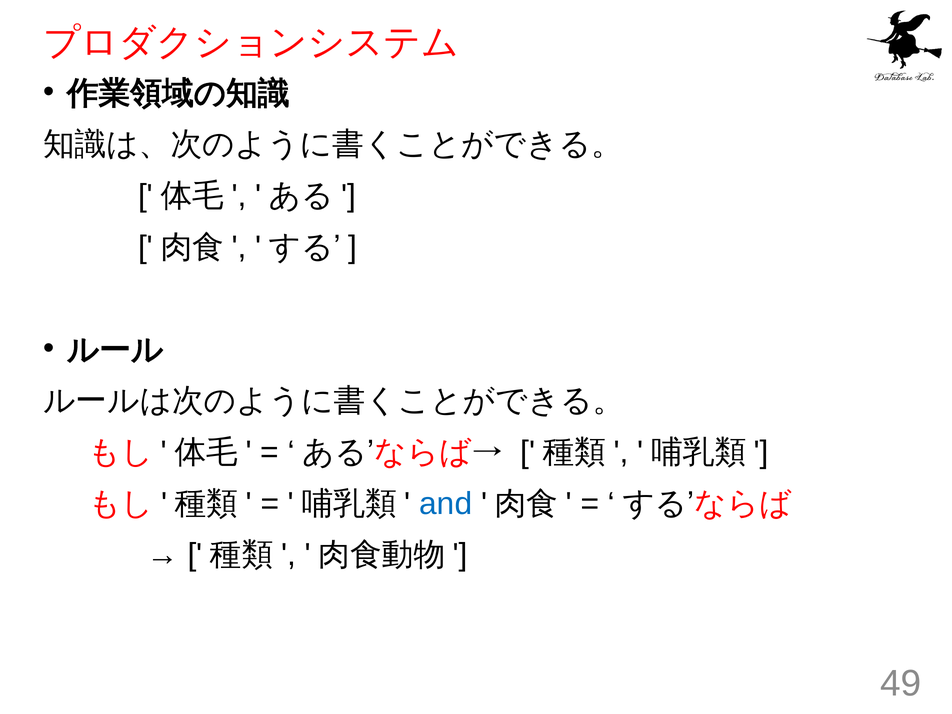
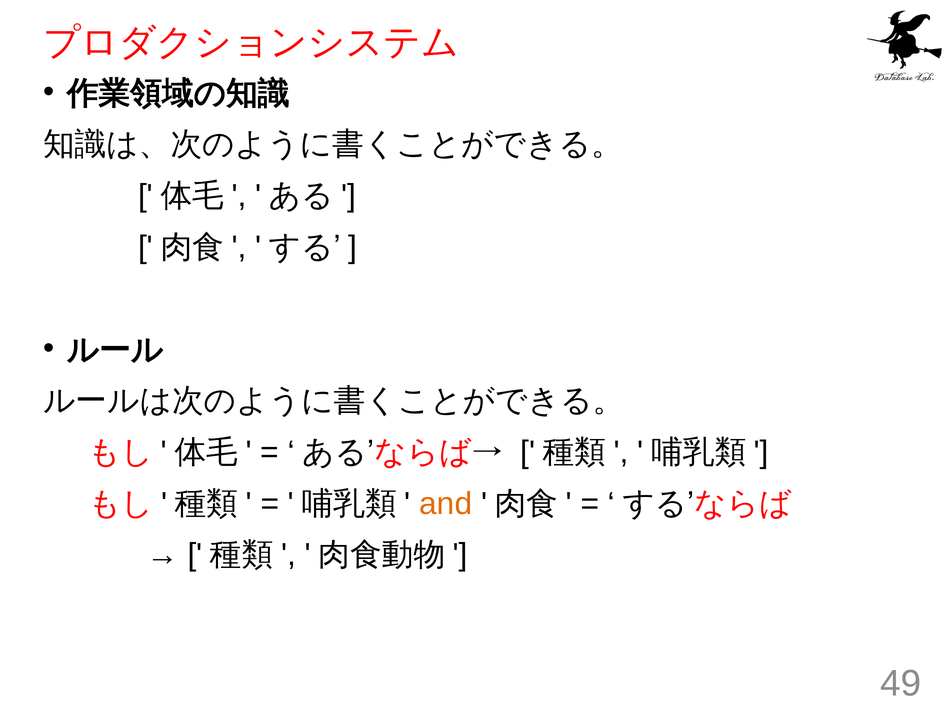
and colour: blue -> orange (446, 504)
